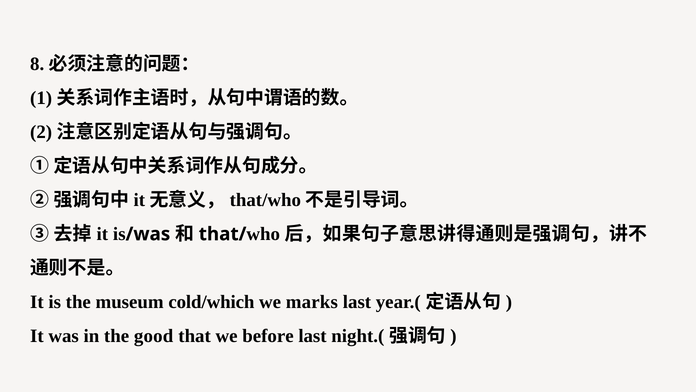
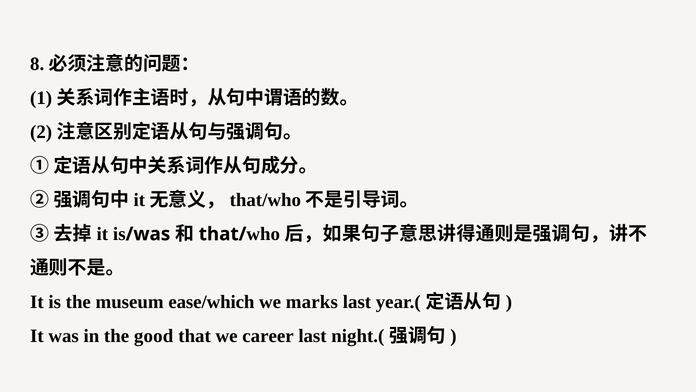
cold/which: cold/which -> ease/which (211, 302)
before: before -> career (268, 336)
